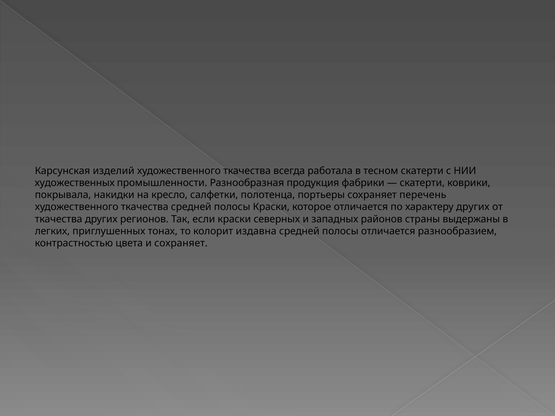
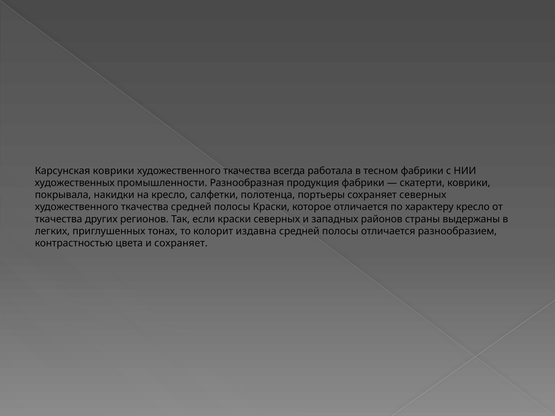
Карсунская изделий: изделий -> коврики (114, 171)
тесном скатерти: скатерти -> фабрики (422, 171)
сохраняет перечень: перечень -> северных (423, 195)
характеру других: других -> кресло (473, 207)
